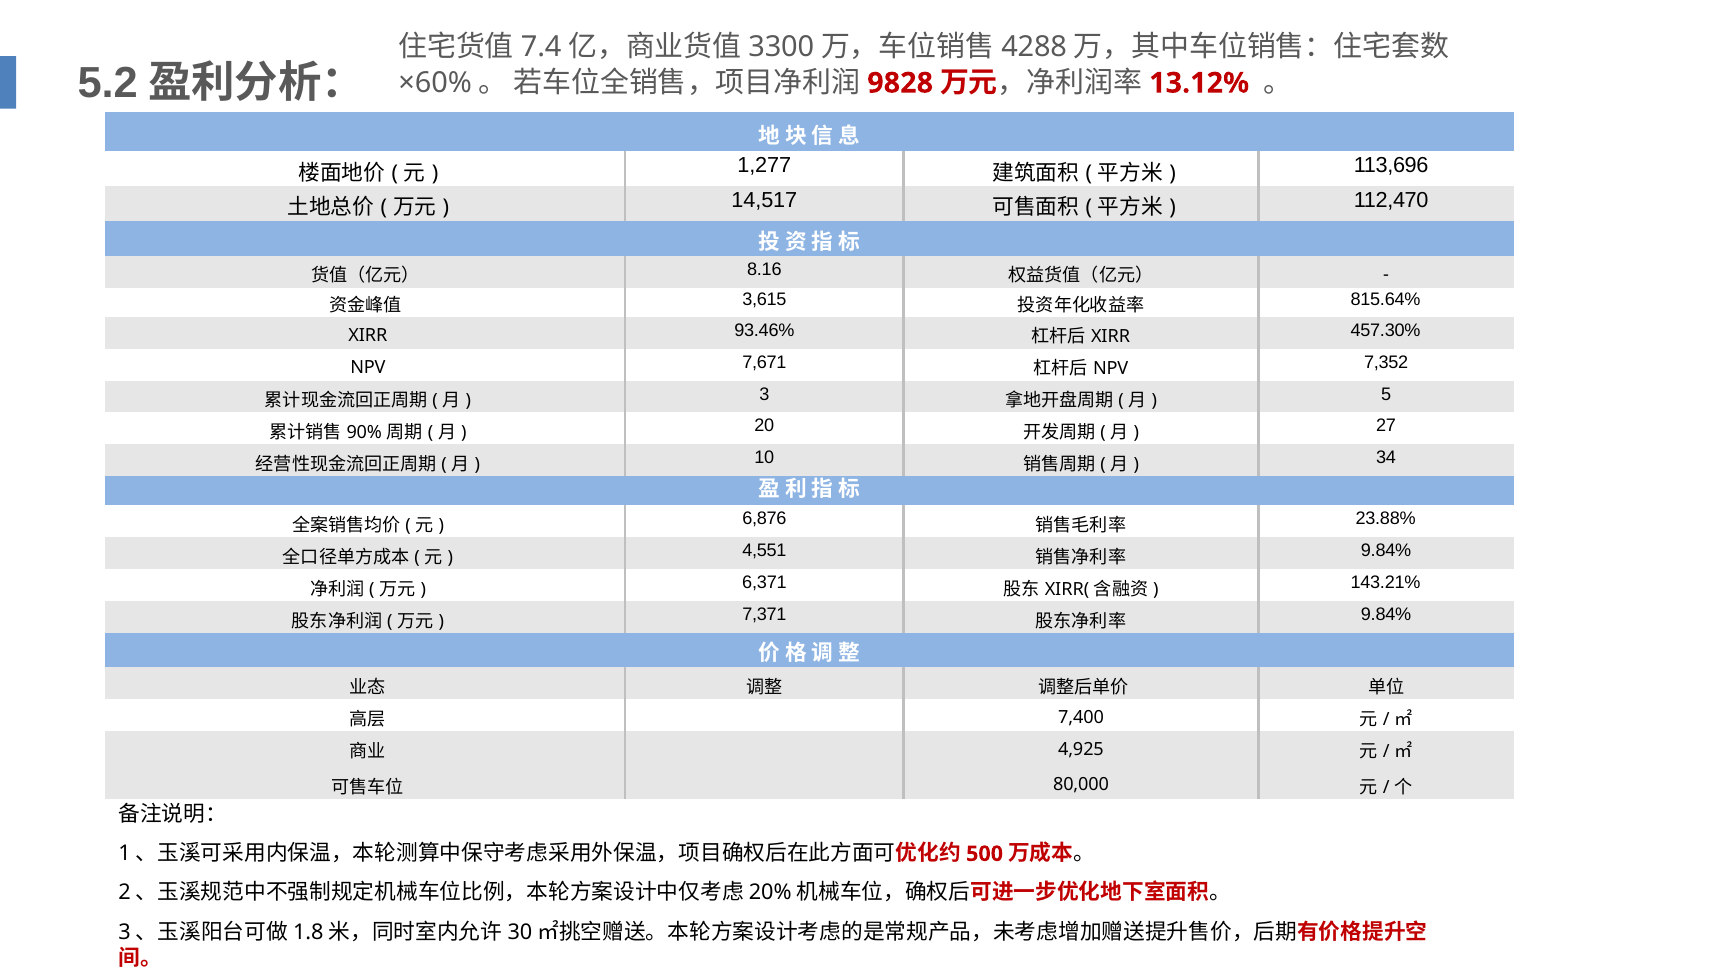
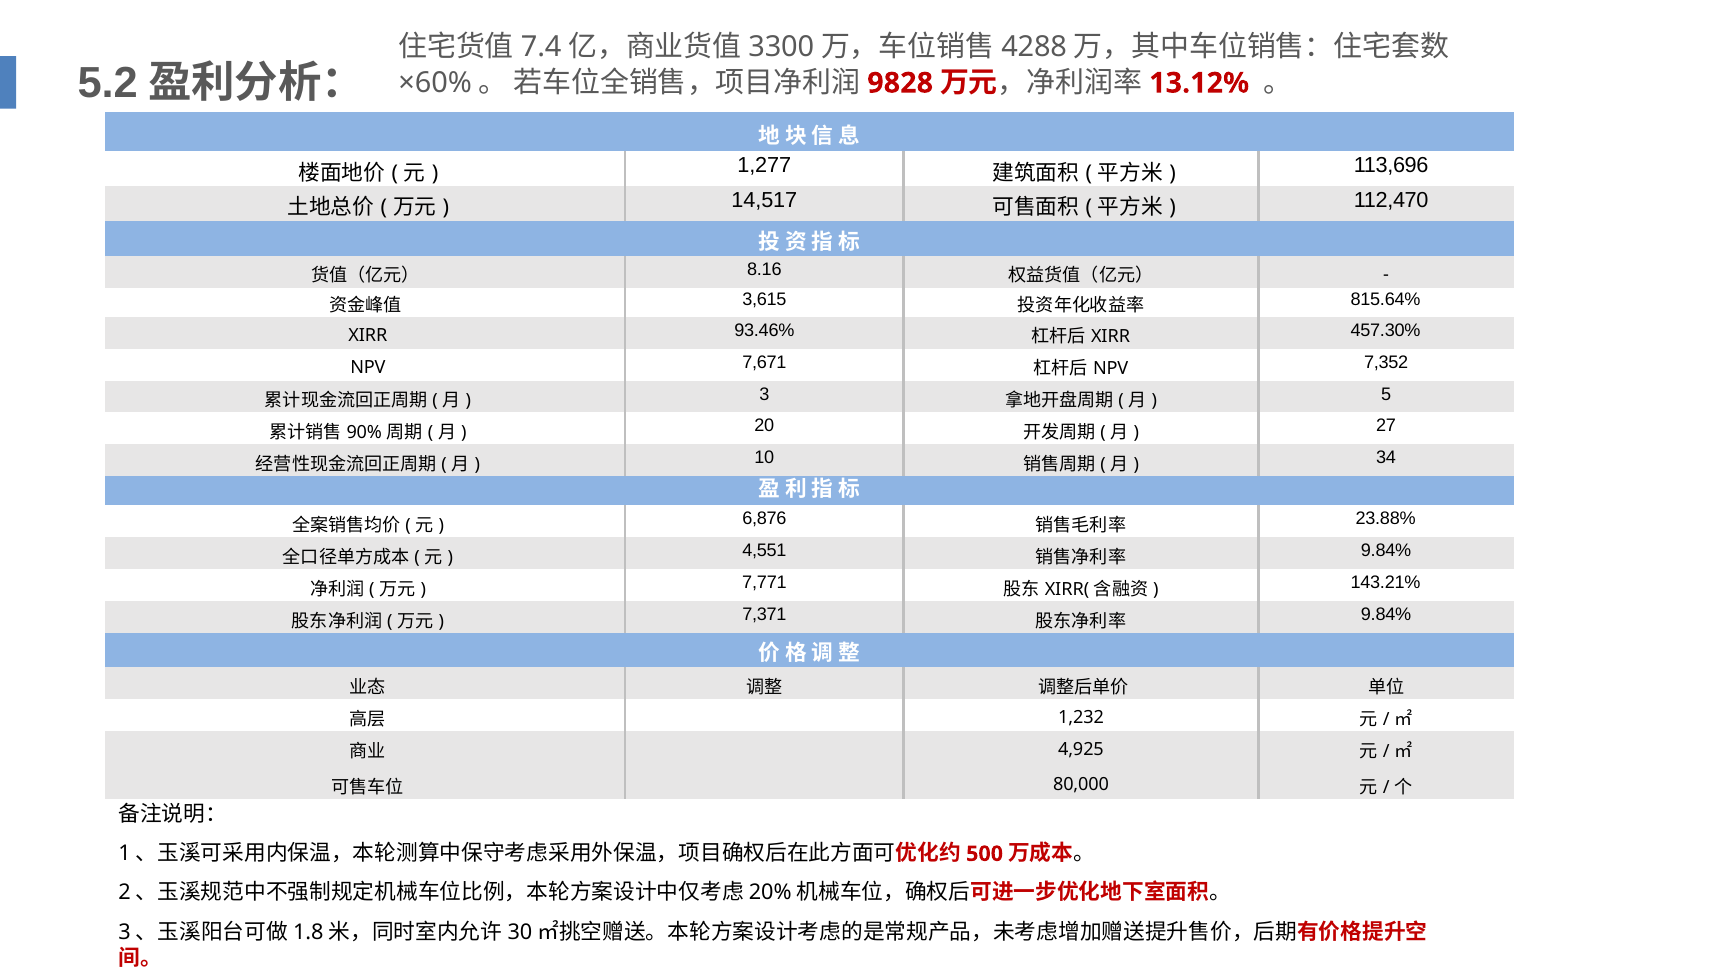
6,371: 6,371 -> 7,771 (764, 583)
7,400: 7,400 -> 1,232 (1081, 718)
